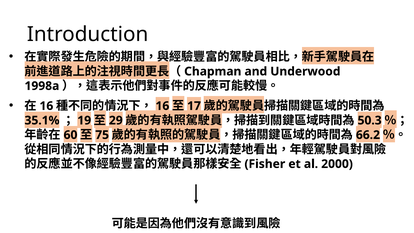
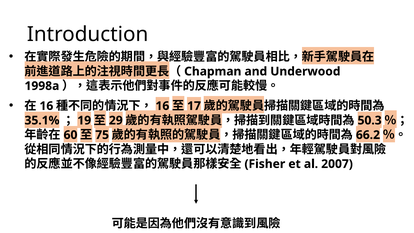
2000: 2000 -> 2007 (337, 164)
